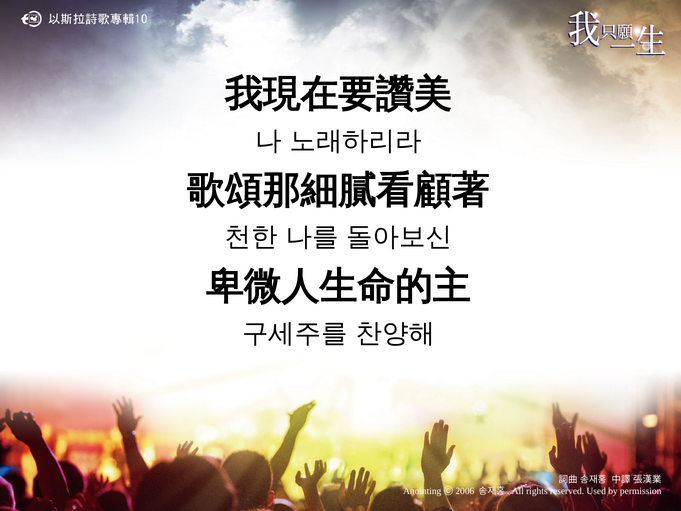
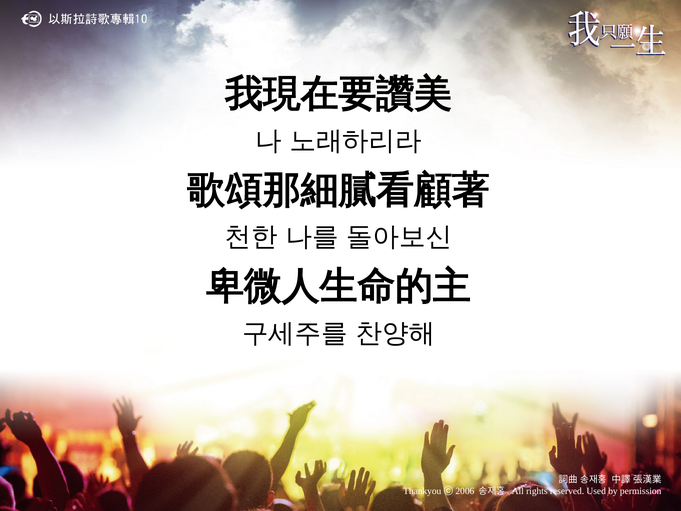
Anointing: Anointing -> Thankyou (422, 491)
